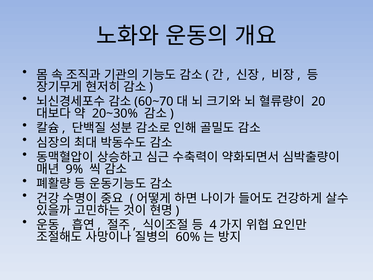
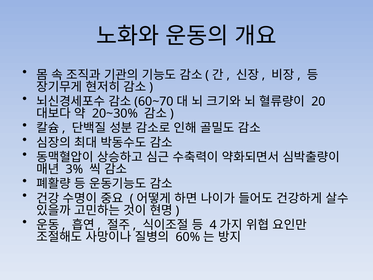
9%: 9% -> 3% (74, 169)
